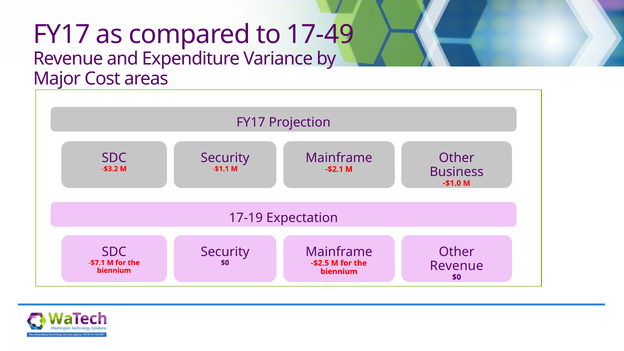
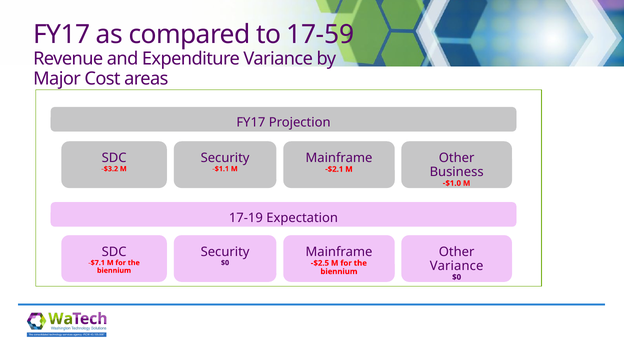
17-49: 17-49 -> 17-59 (320, 35)
Revenue: Revenue -> Variance (457, 266)
